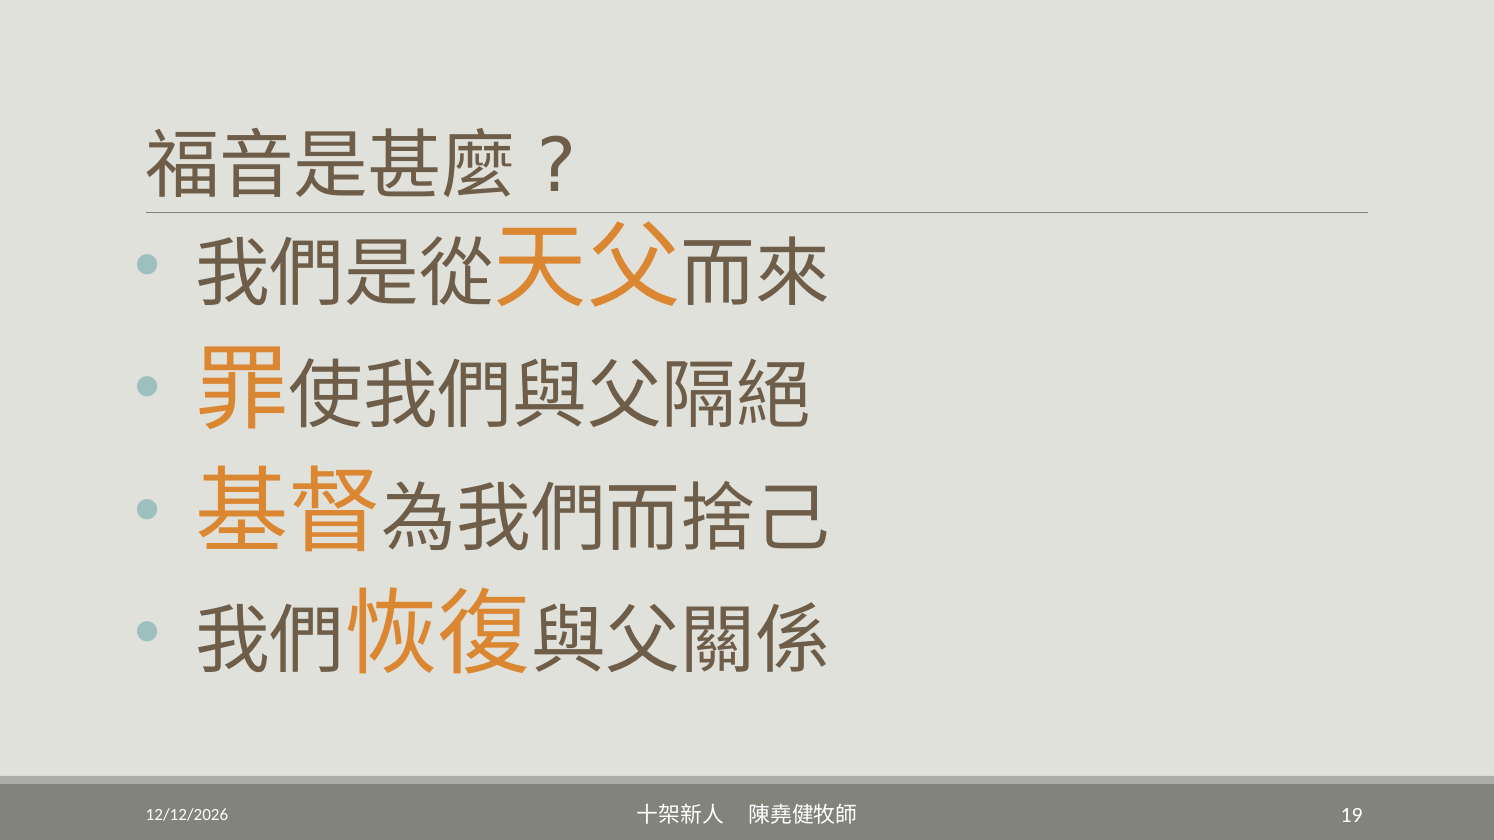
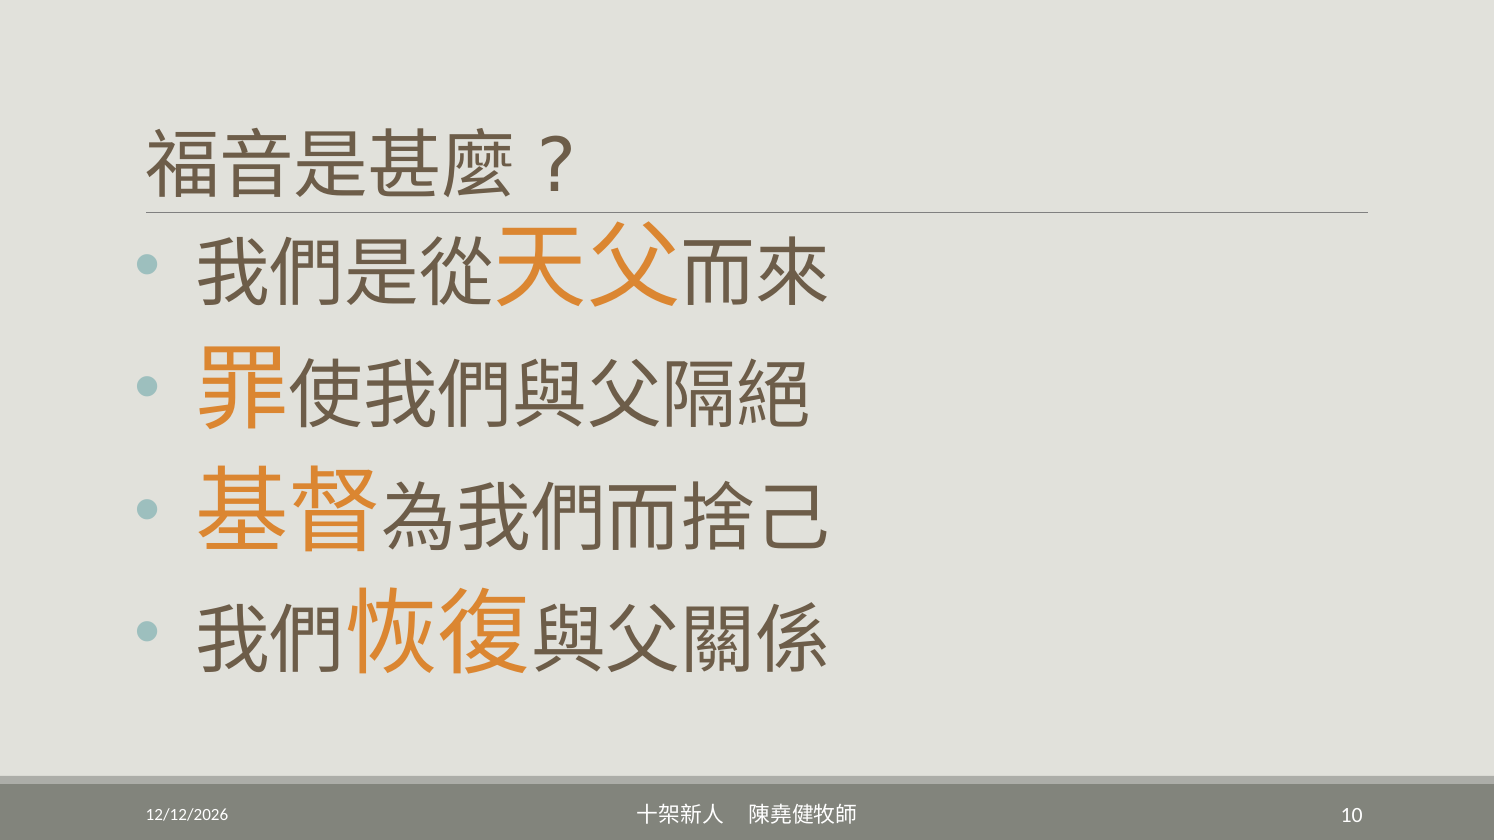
19: 19 -> 10 (1352, 815)
